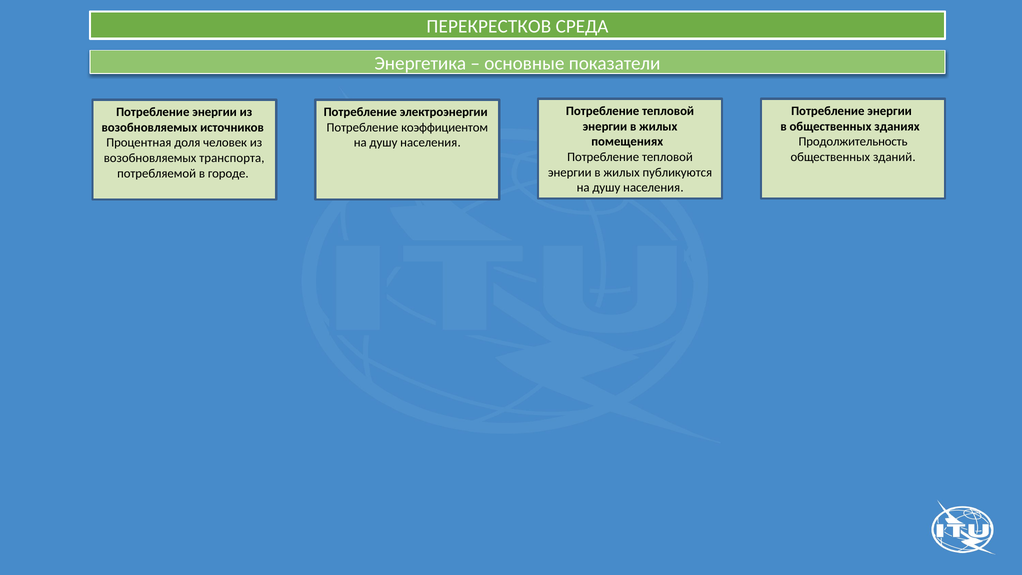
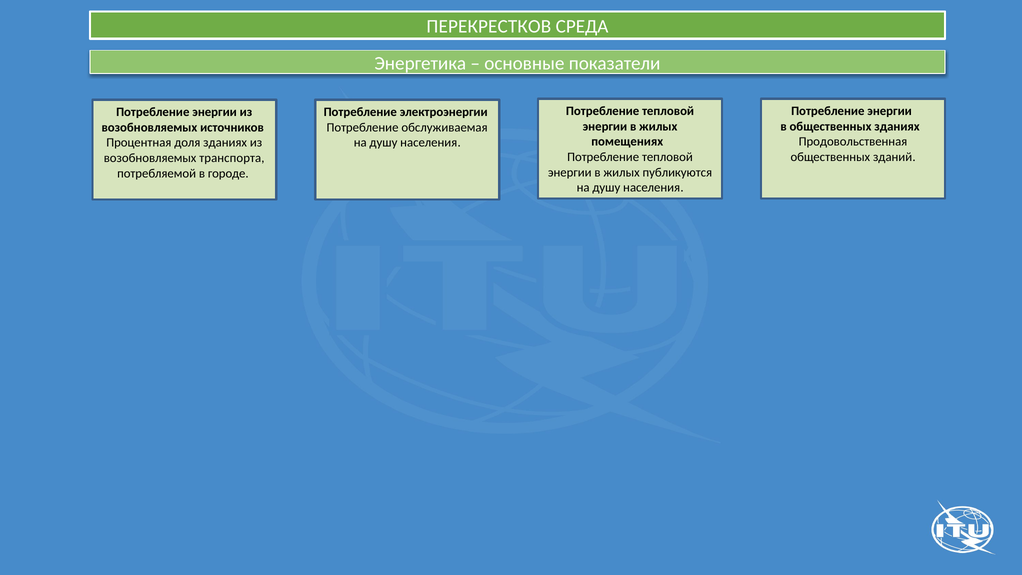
коэффициентом: коэффициентом -> обслуживаемая (445, 127)
Продолжительность: Продолжительность -> Продовольственная (853, 142)
доля человек: человек -> зданиях (225, 143)
